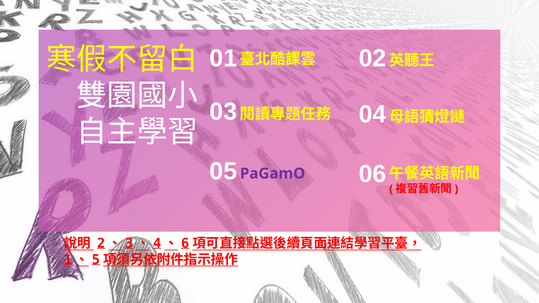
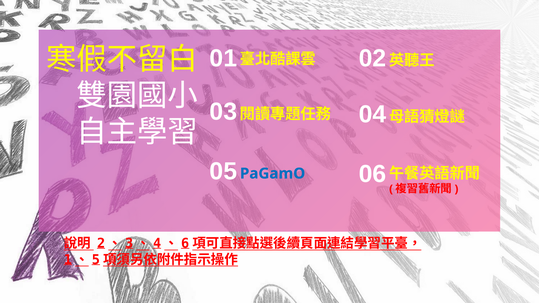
PaGamO colour: purple -> blue (273, 174)
